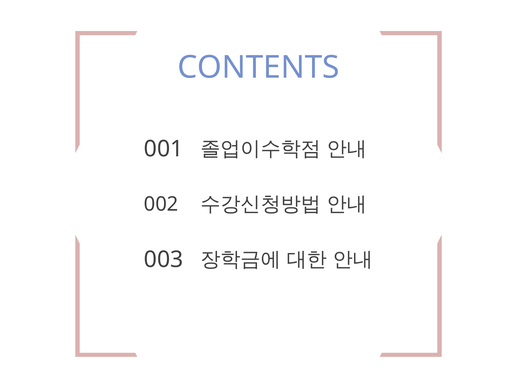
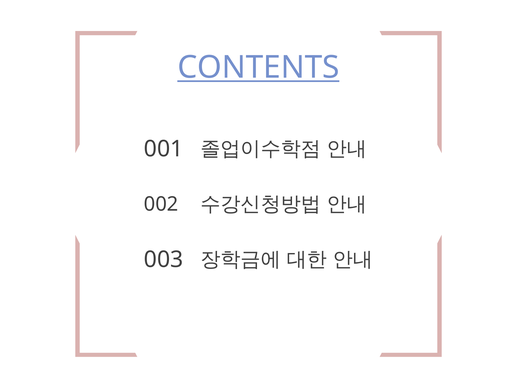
CONTENTS underline: none -> present (258, 67)
